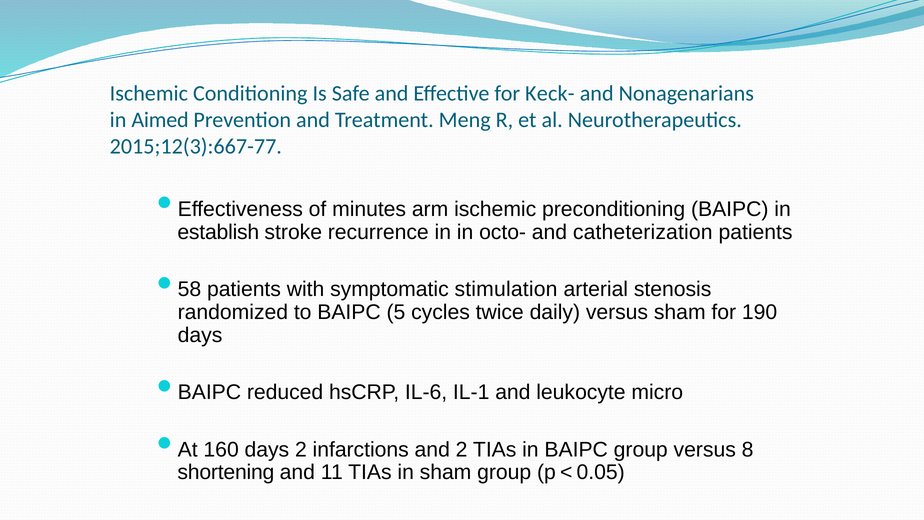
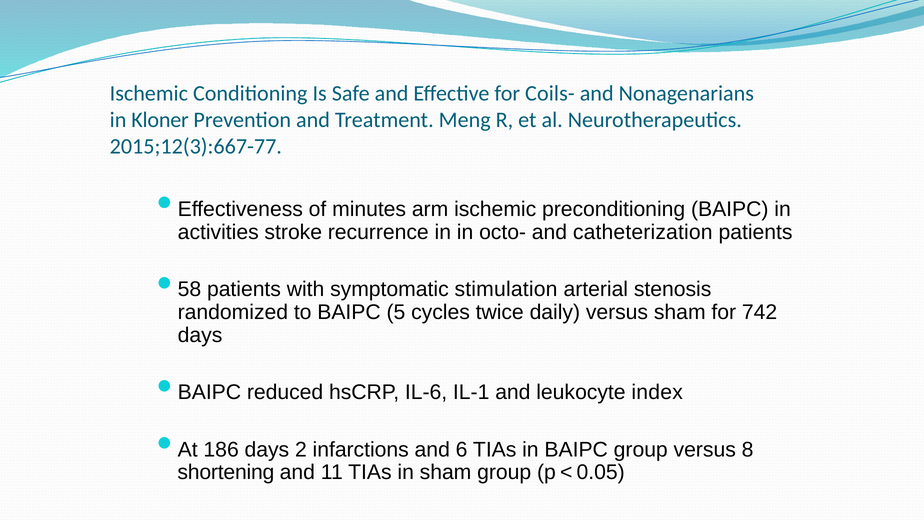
Keck-: Keck- -> Coils- (550, 93)
Aimed: Aimed -> Kloner (160, 120)
establish: establish -> activities (218, 232)
190: 190 -> 742 (760, 312)
micro: micro -> index (657, 392)
160: 160 -> 186 (221, 449)
and 2: 2 -> 6 (462, 449)
